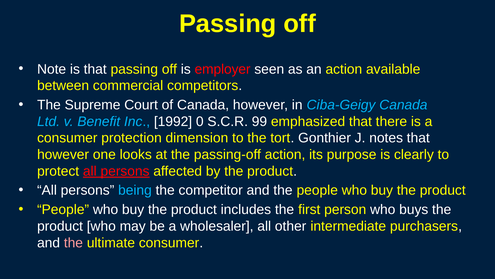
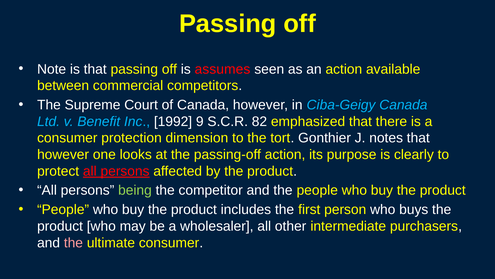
employer: employer -> assumes (222, 69)
0: 0 -> 9 (200, 121)
99: 99 -> 82 (259, 121)
being colour: light blue -> light green (135, 190)
